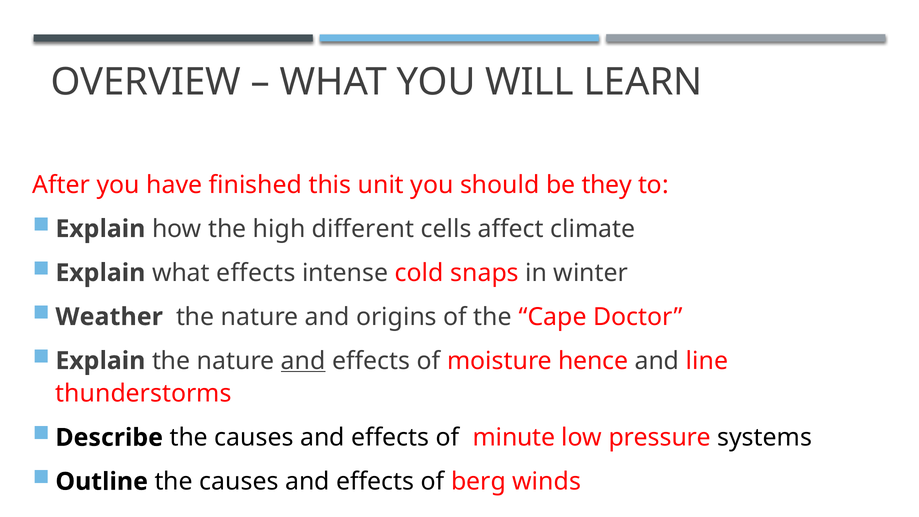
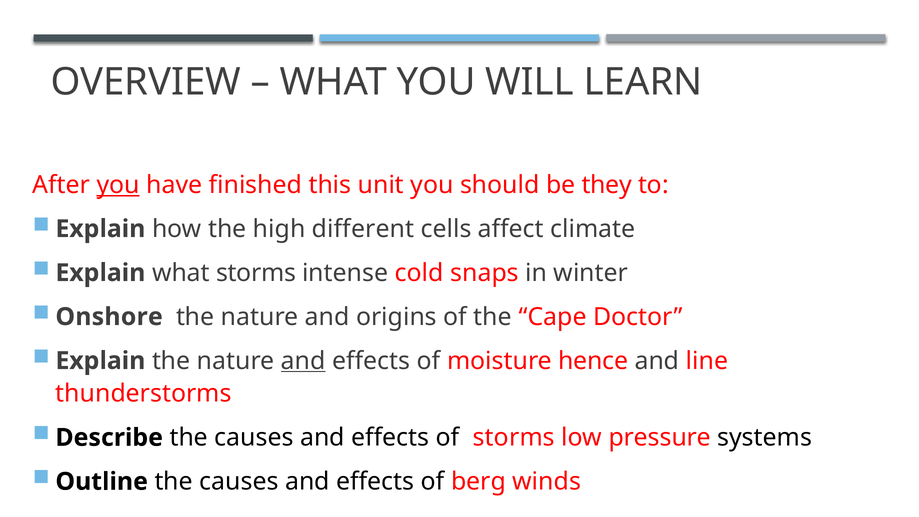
you underline: none -> present (118, 185)
what effects: effects -> storms (256, 273)
Weather: Weather -> Onshore (109, 317)
of minute: minute -> storms (514, 438)
